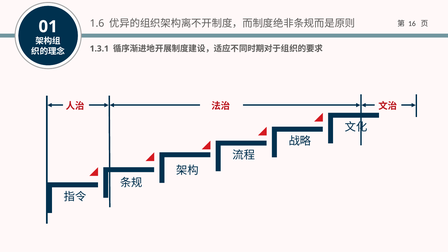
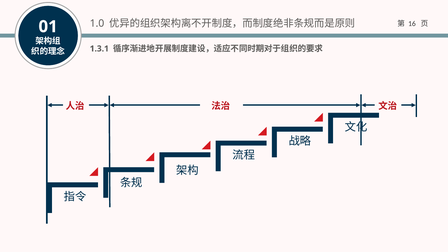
1.6: 1.6 -> 1.0 (97, 23)
